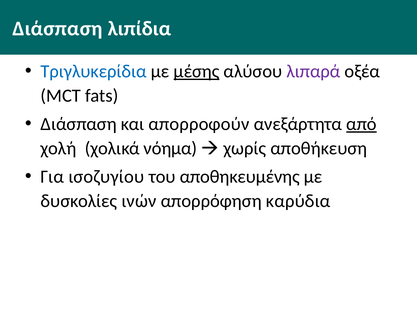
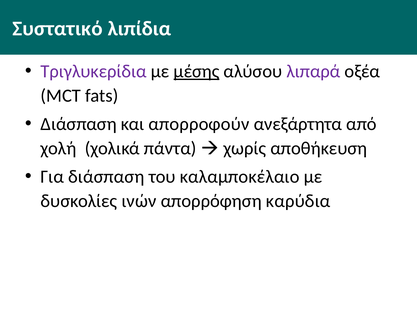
Διάσπαση: Διάσπαση -> Συστατικό (58, 29)
Τριγλυκερίδια colour: blue -> purple (94, 71)
από underline: present -> none (361, 124)
νόημα: νόημα -> πάντα (170, 148)
Για ισοζυγίου: ισοζυγίου -> διάσπαση (106, 177)
αποθηκευμένης: αποθηκευμένης -> καλαμποκέλαιο (240, 177)
